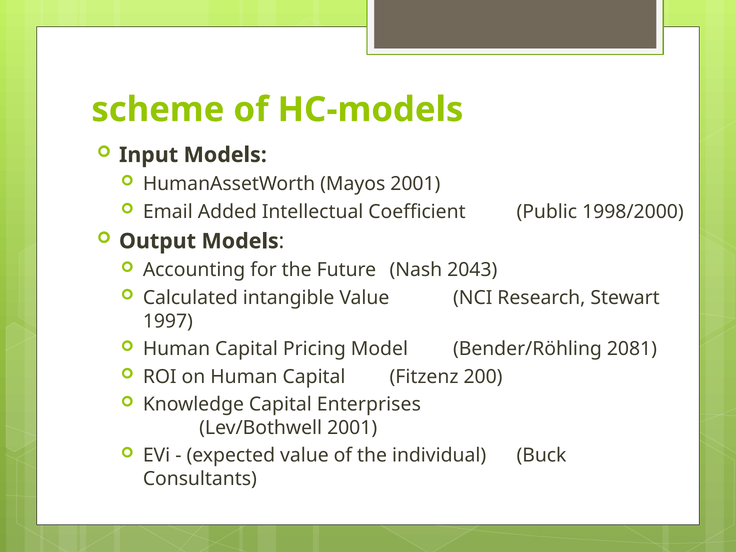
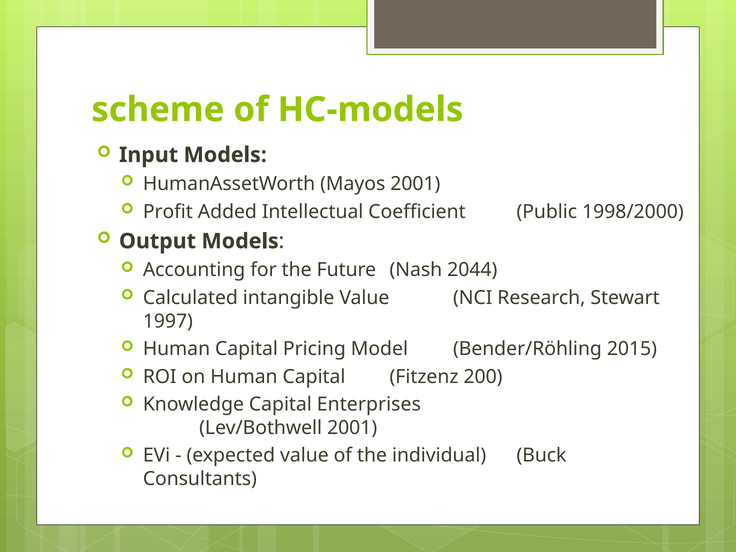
Email: Email -> Profit (168, 212)
2043: 2043 -> 2044 (472, 270)
2081: 2081 -> 2015 (632, 349)
